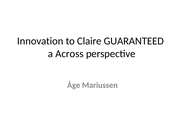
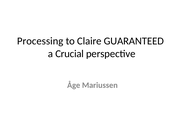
Innovation: Innovation -> Processing (40, 41)
Across: Across -> Crucial (70, 54)
